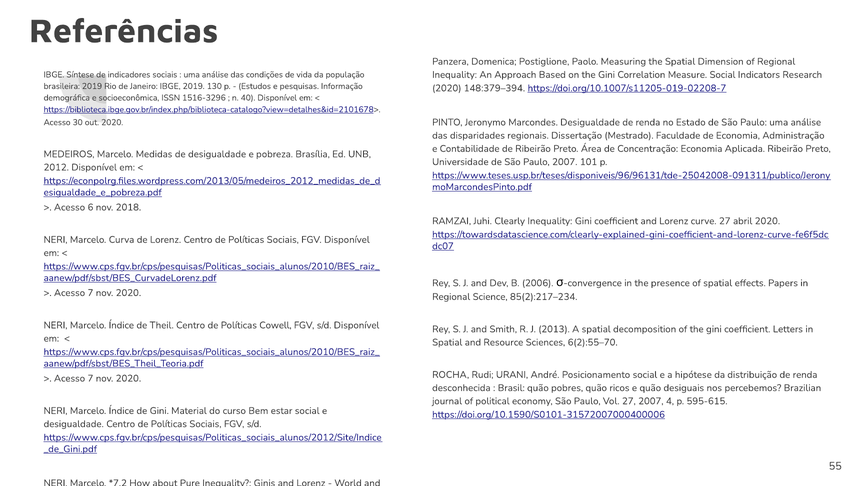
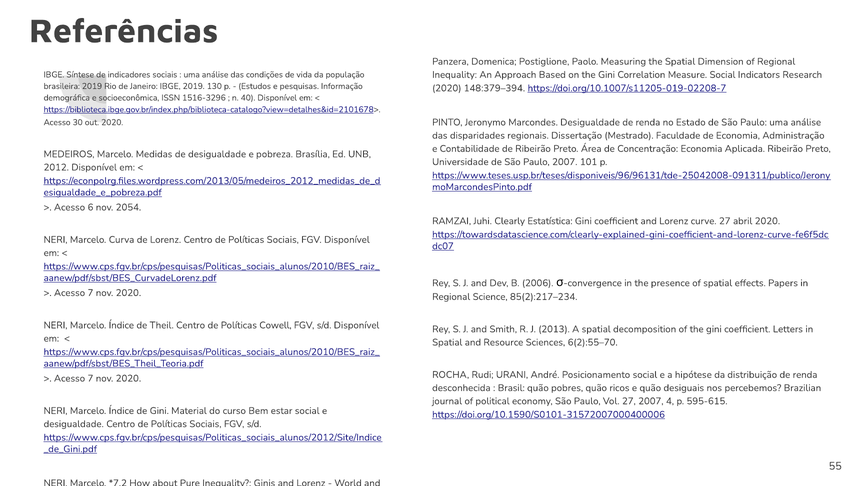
2018: 2018 -> 2054 (128, 207)
Clearly Inequality: Inequality -> Estatística (550, 221)
